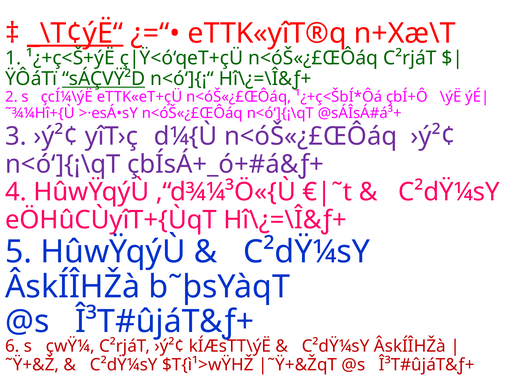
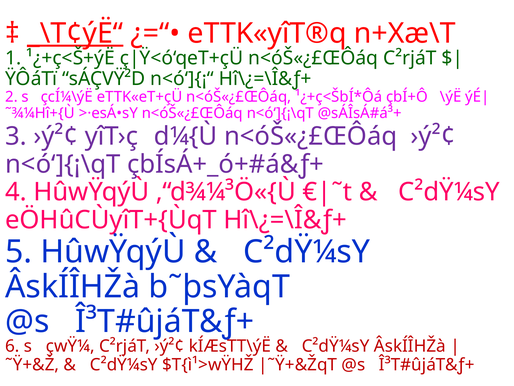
sÁÇVŸ²D underline: present -> none (104, 79)
